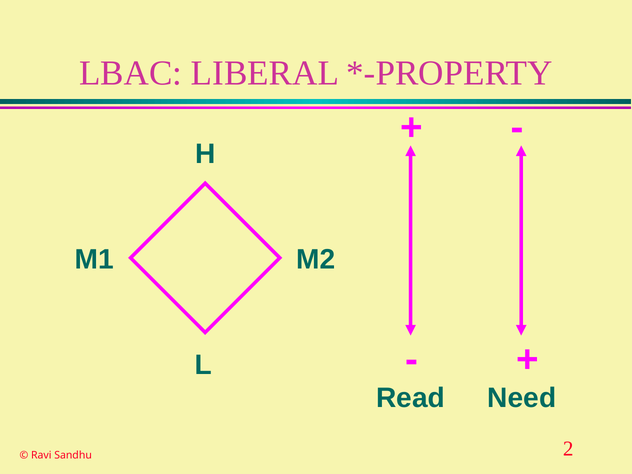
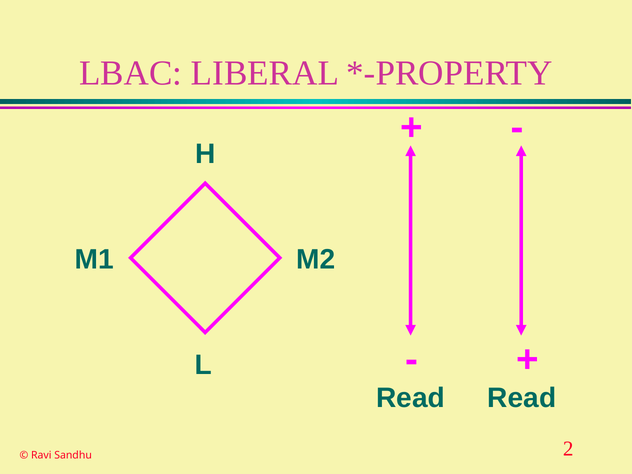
Read Need: Need -> Read (522, 398)
